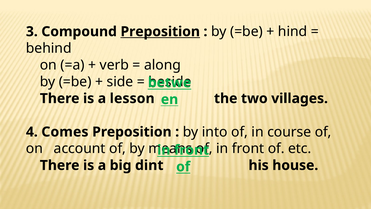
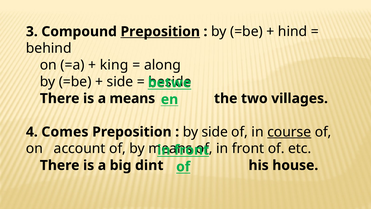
verb: verb -> king (114, 65)
a lesson: lesson -> means (132, 98)
by into: into -> side (215, 132)
course underline: none -> present (289, 132)
